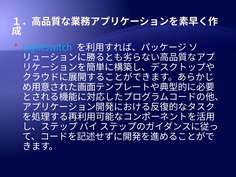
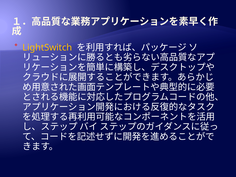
LightSwitch colour: light blue -> yellow (47, 47)
